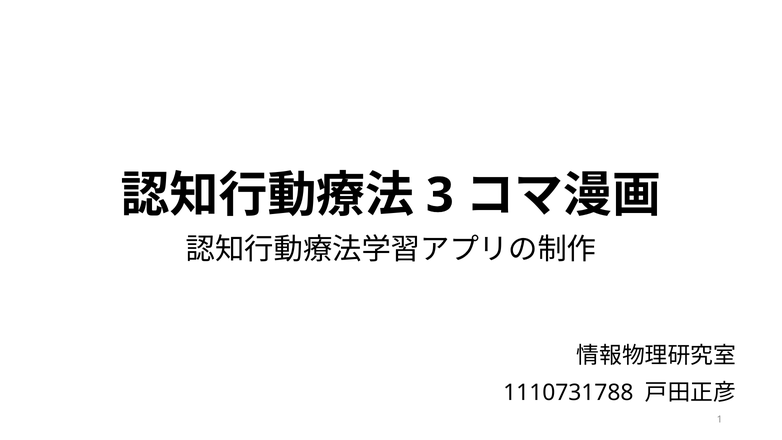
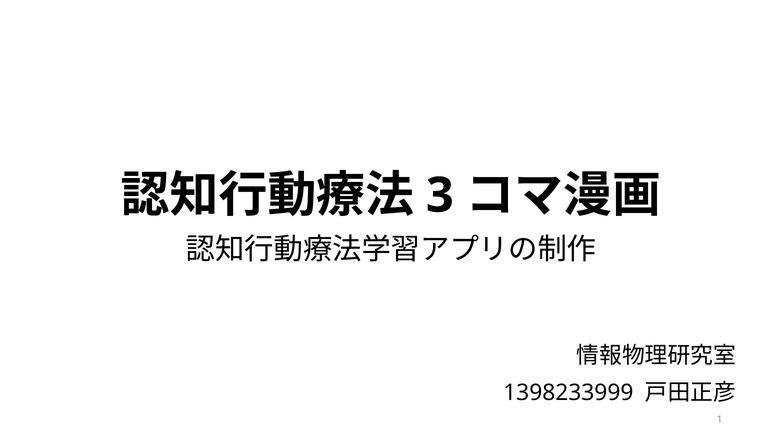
1110731788: 1110731788 -> 1398233999 (568, 393)
